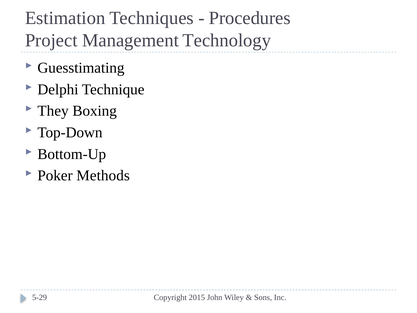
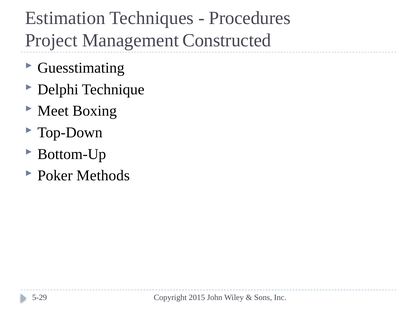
Technology: Technology -> Constructed (227, 40)
They: They -> Meet (53, 111)
